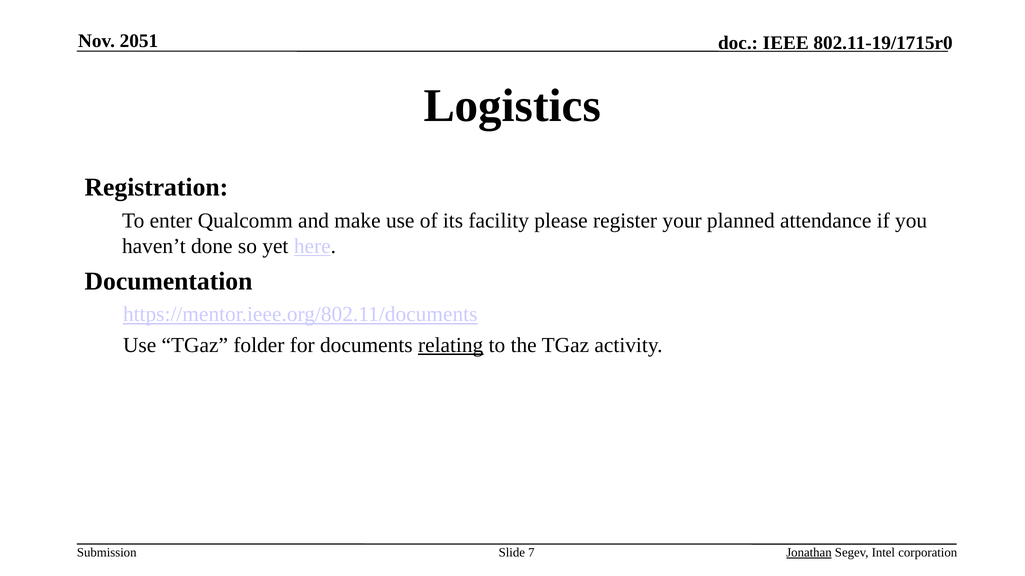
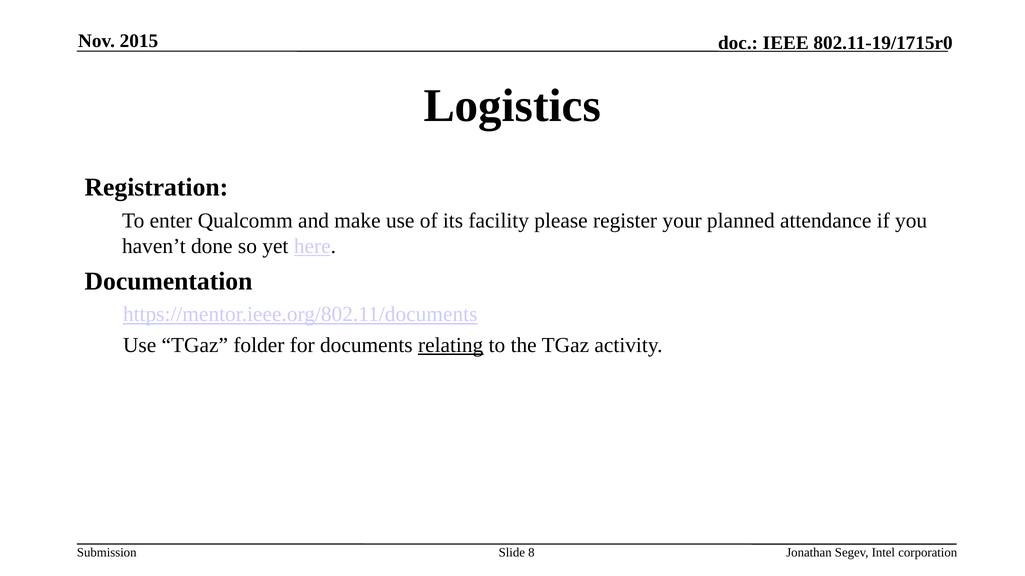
2051: 2051 -> 2015 (139, 41)
7: 7 -> 8 (531, 553)
Jonathan underline: present -> none (809, 553)
